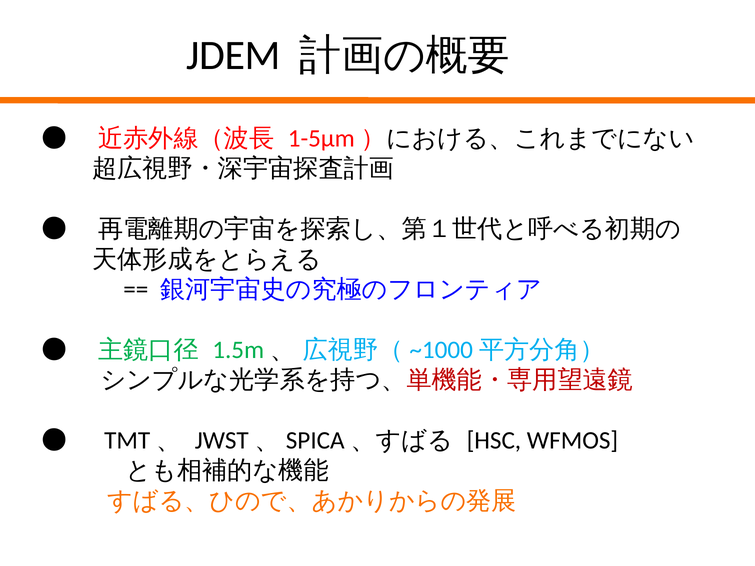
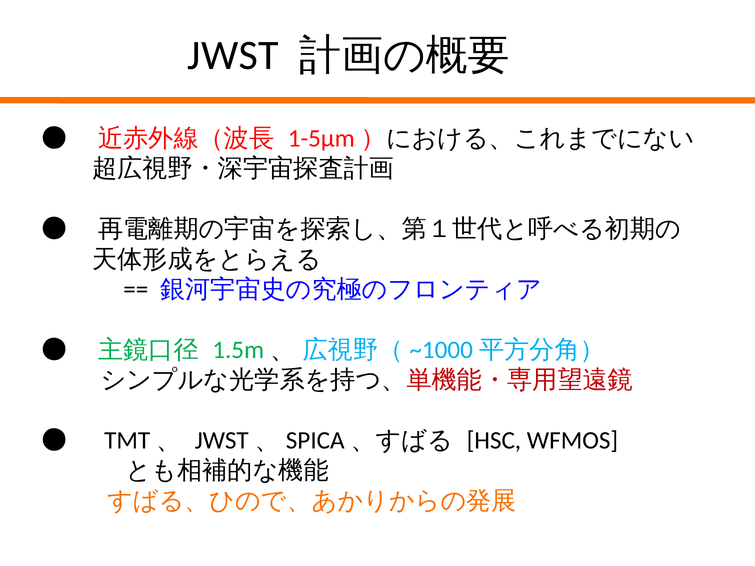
JDEM: JDEM -> JWST (233, 55)
